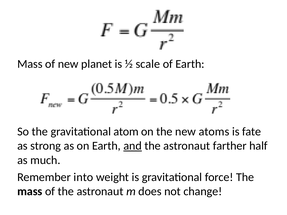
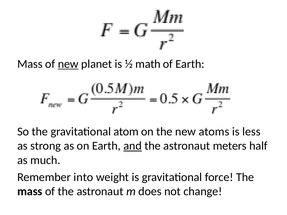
new underline: none -> present (68, 64)
scale: scale -> math (148, 64)
fate: fate -> less (251, 132)
farther: farther -> meters (230, 146)
